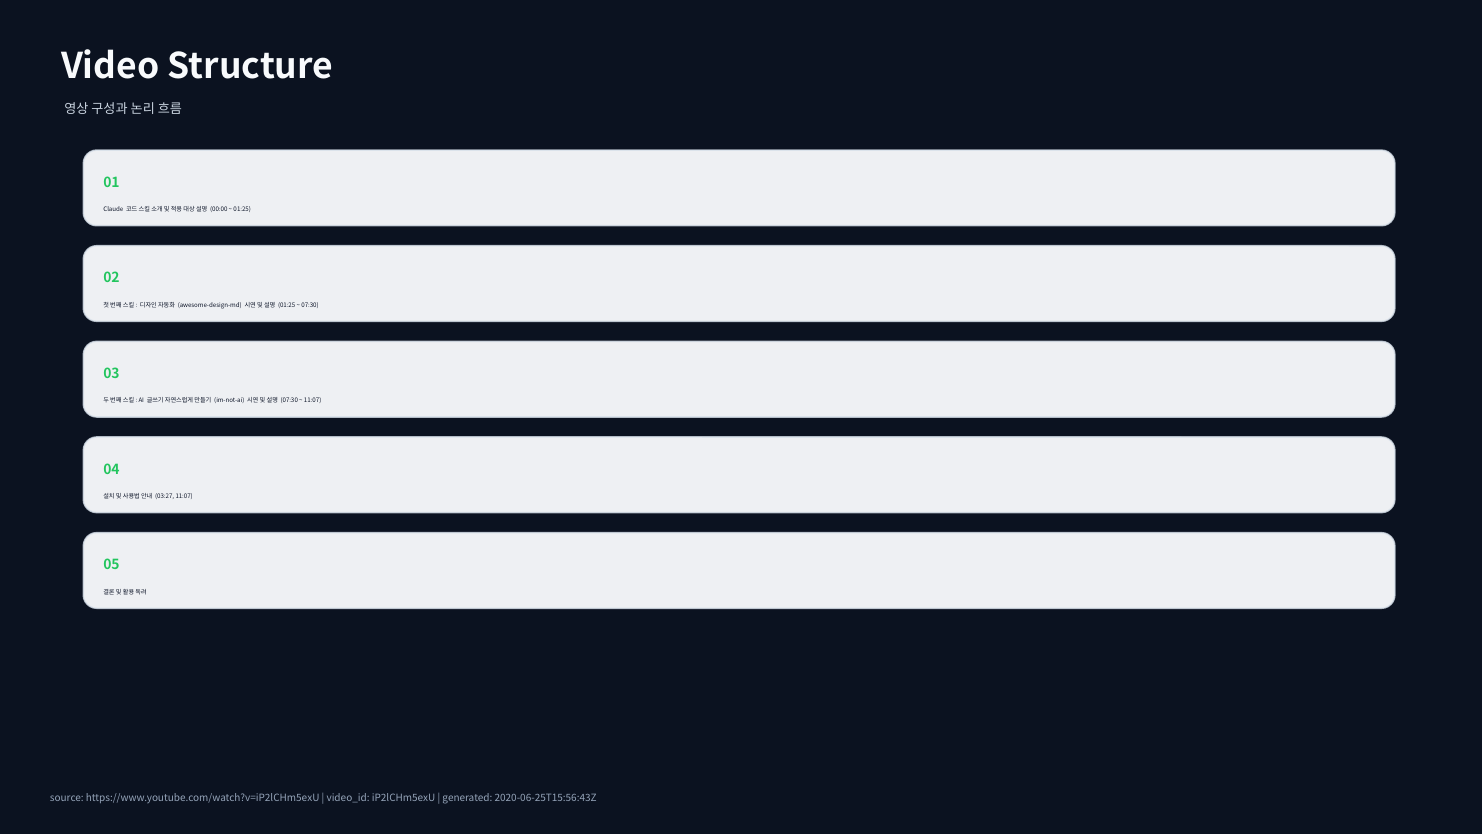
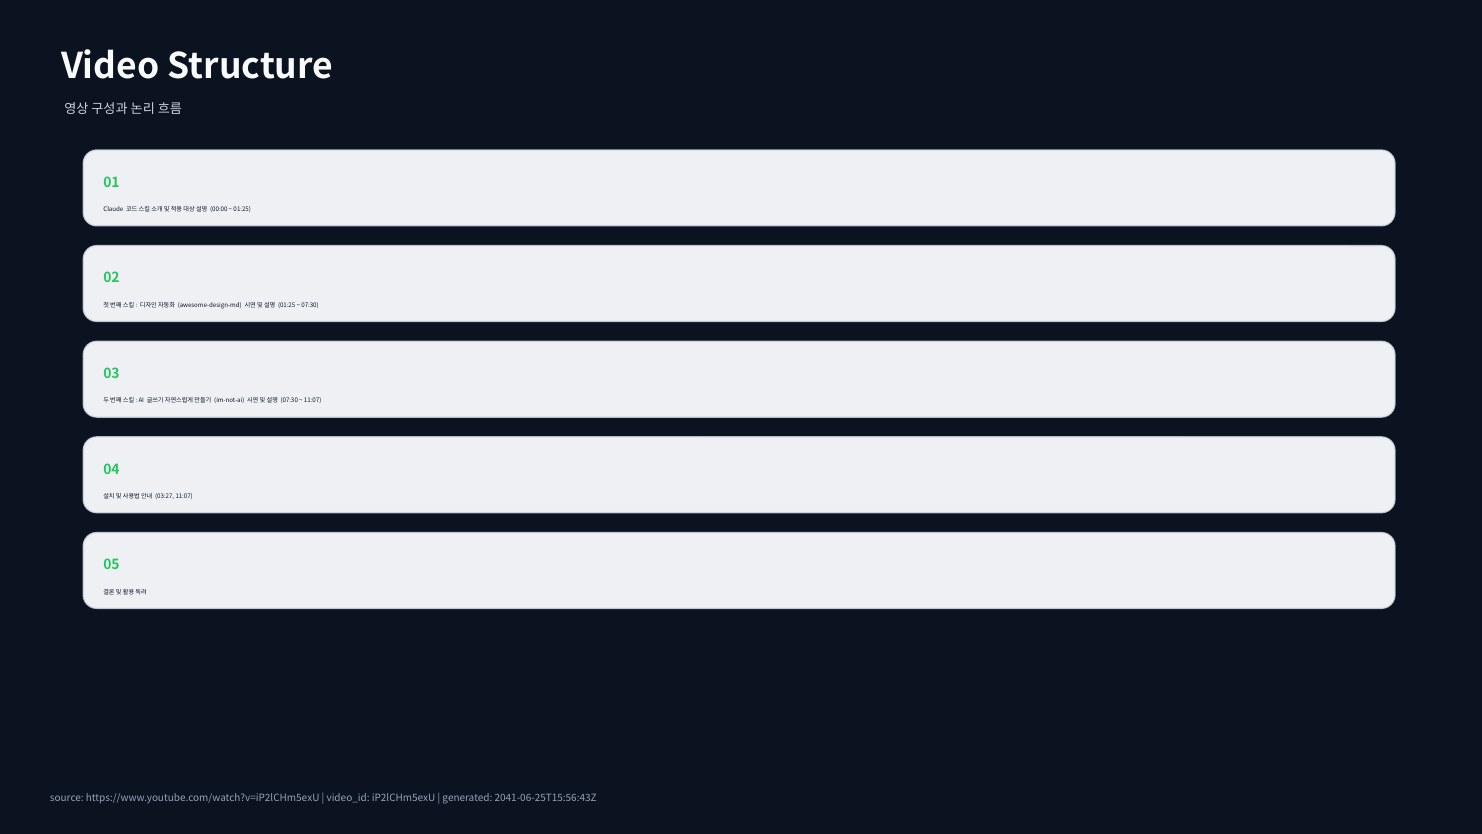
2020-06-25T15:56:43Z: 2020-06-25T15:56:43Z -> 2041-06-25T15:56:43Z (546, 798)
